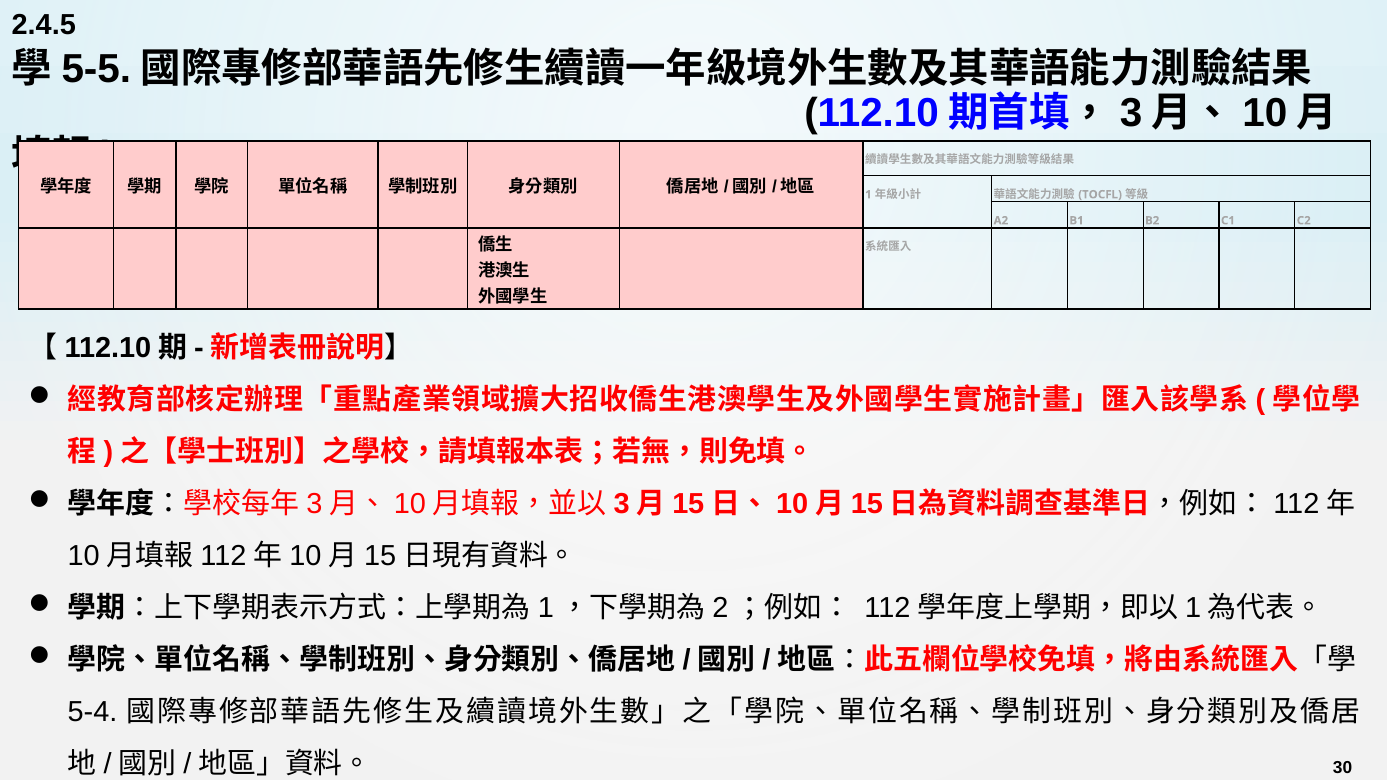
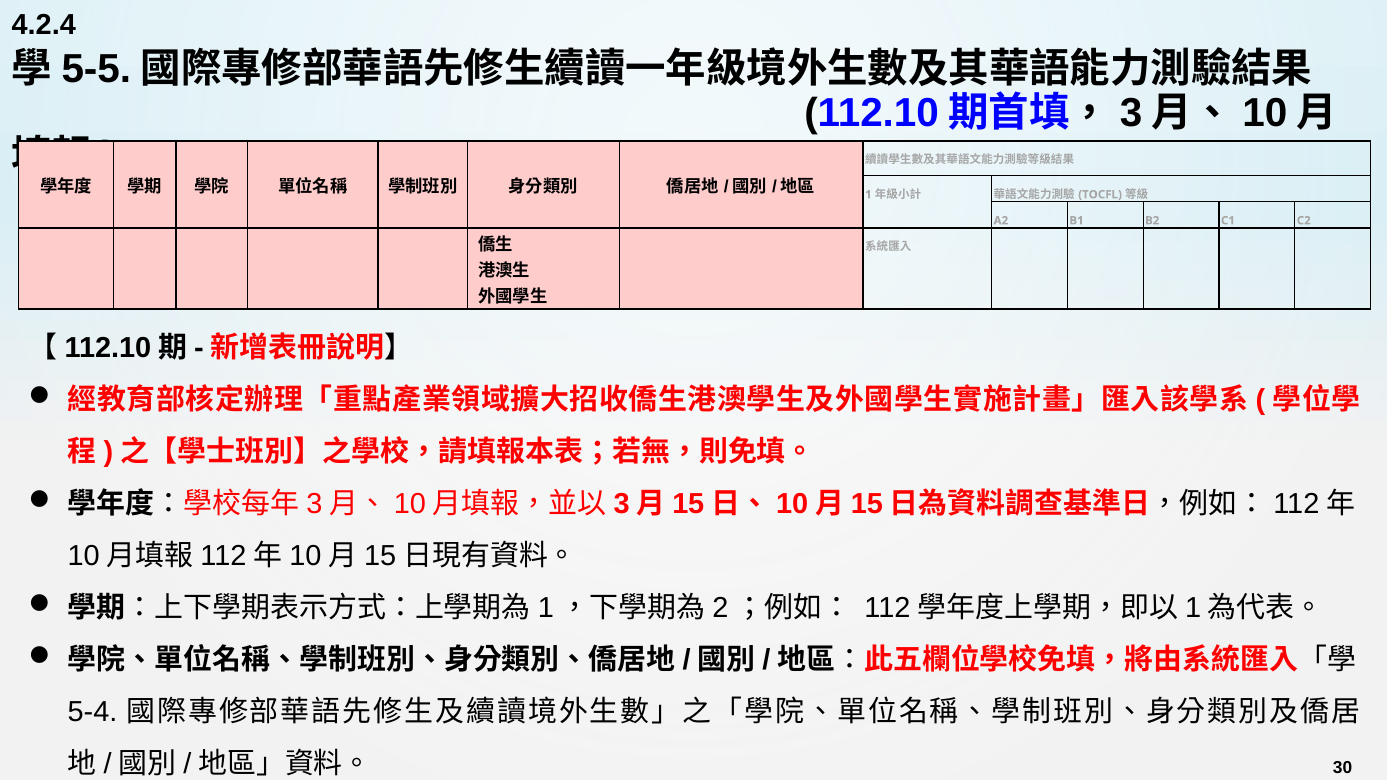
2.4.5: 2.4.5 -> 4.2.4 (44, 25)
